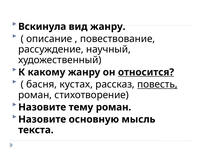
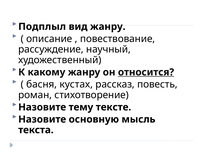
Вскинула: Вскинула -> Подплыл (42, 27)
повесть underline: present -> none (157, 85)
тему роман: роман -> тексте (113, 107)
